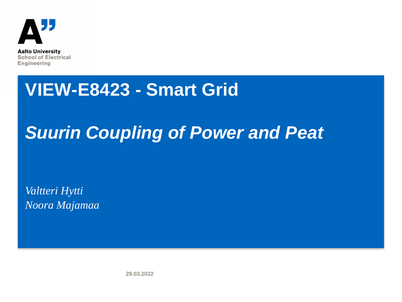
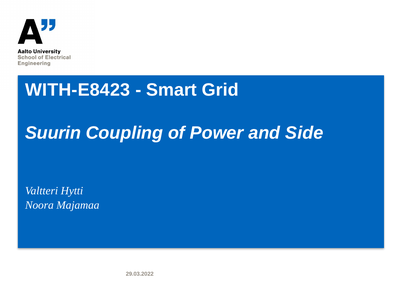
VIEW-E8423: VIEW-E8423 -> WITH-E8423 (78, 90)
Peat: Peat -> Side (304, 133)
